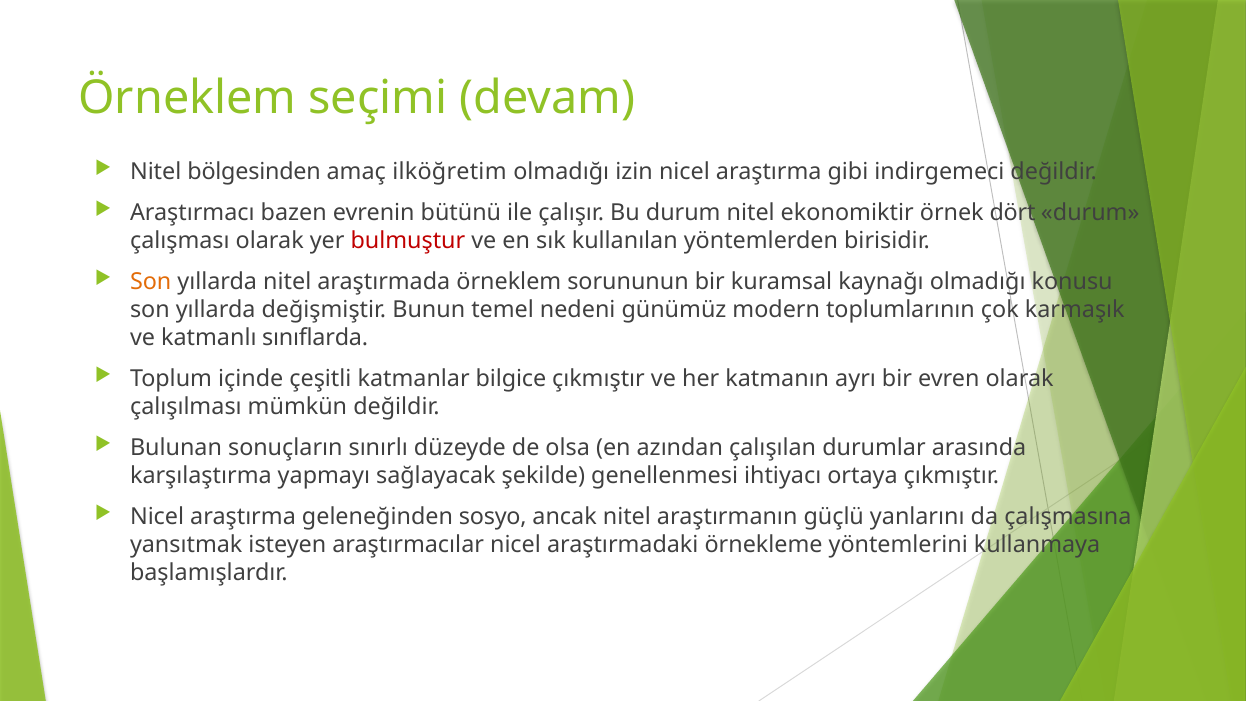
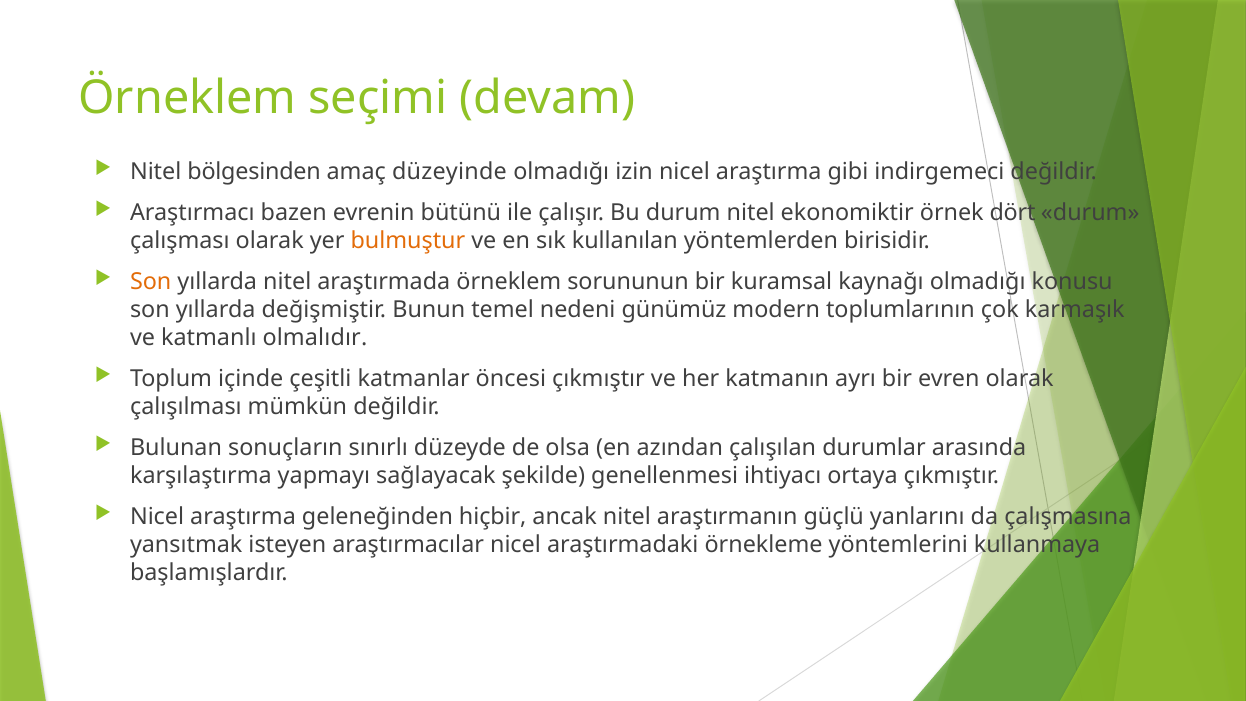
ilköğretim: ilköğretim -> düzeyinde (449, 171)
bulmuştur colour: red -> orange (408, 240)
sınıflarda: sınıflarda -> olmalıdır (315, 338)
bilgice: bilgice -> öncesi (511, 379)
sosyo: sosyo -> hiçbir (493, 517)
